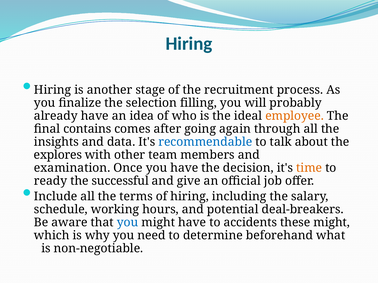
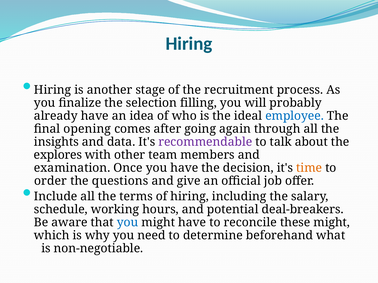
employee colour: orange -> blue (295, 116)
contains: contains -> opening (87, 129)
recommendable colour: blue -> purple (205, 142)
ready: ready -> order (50, 181)
successful: successful -> questions (120, 181)
accidents: accidents -> reconcile (250, 223)
